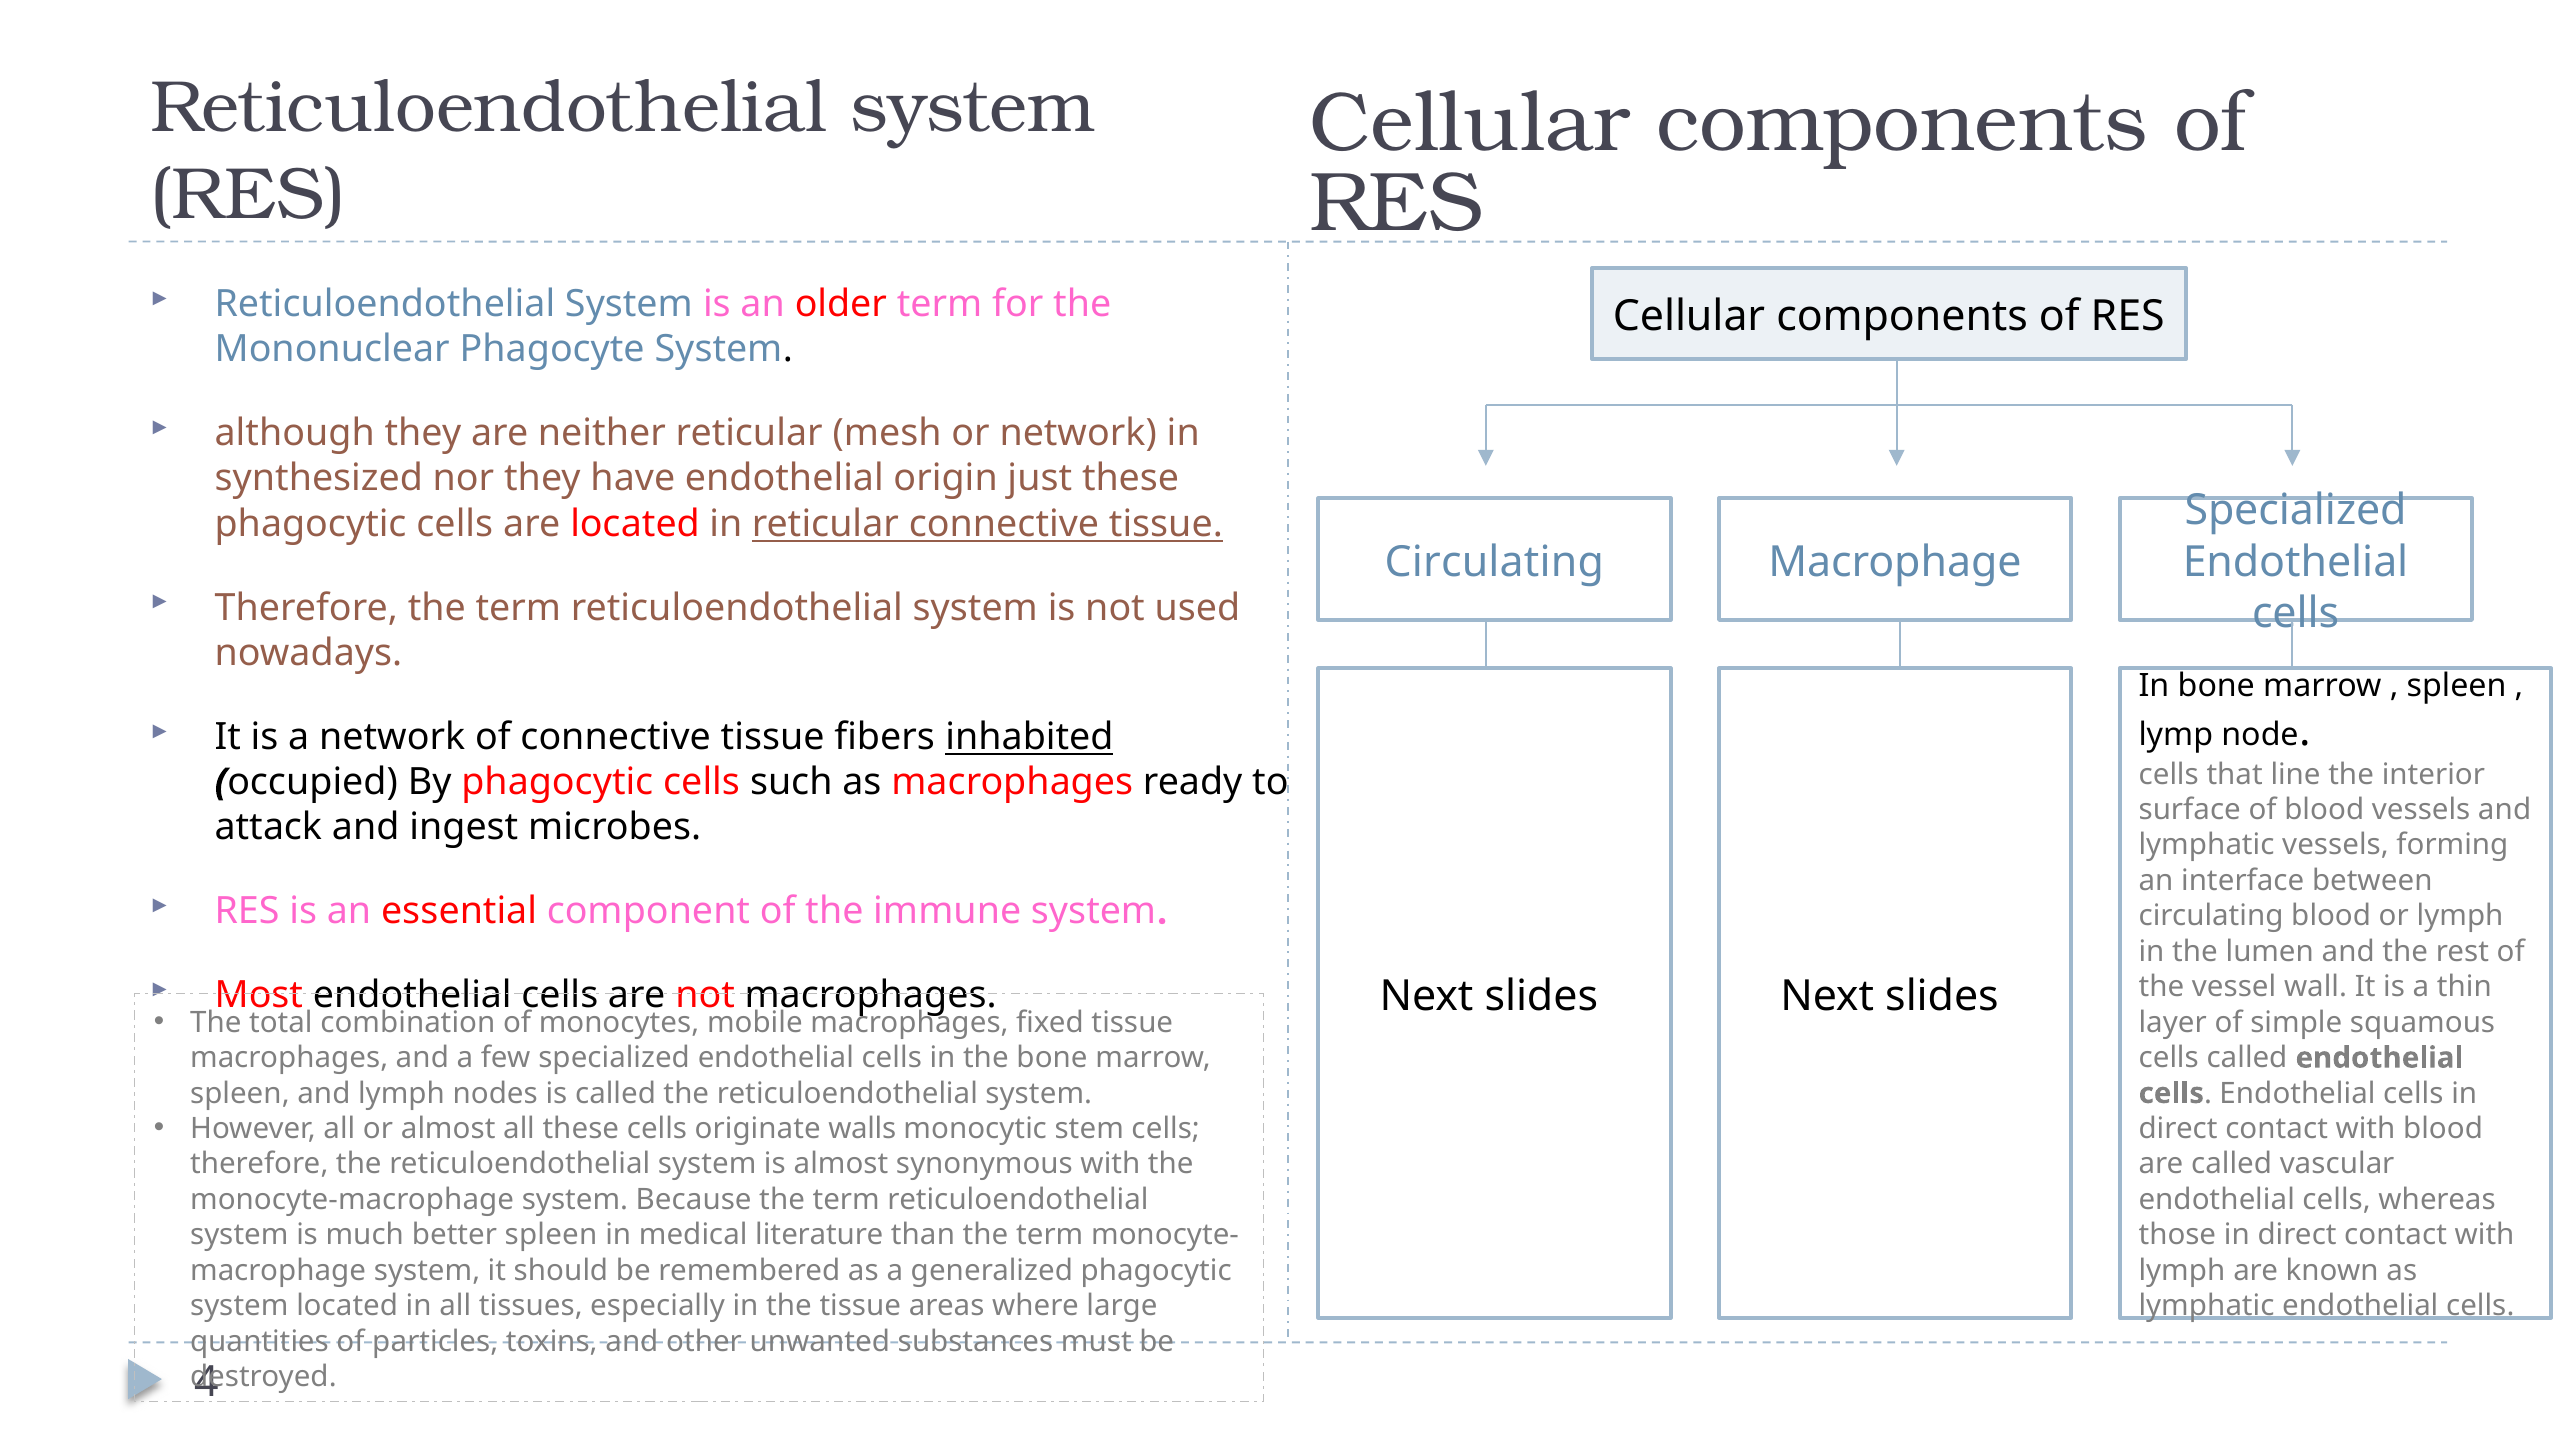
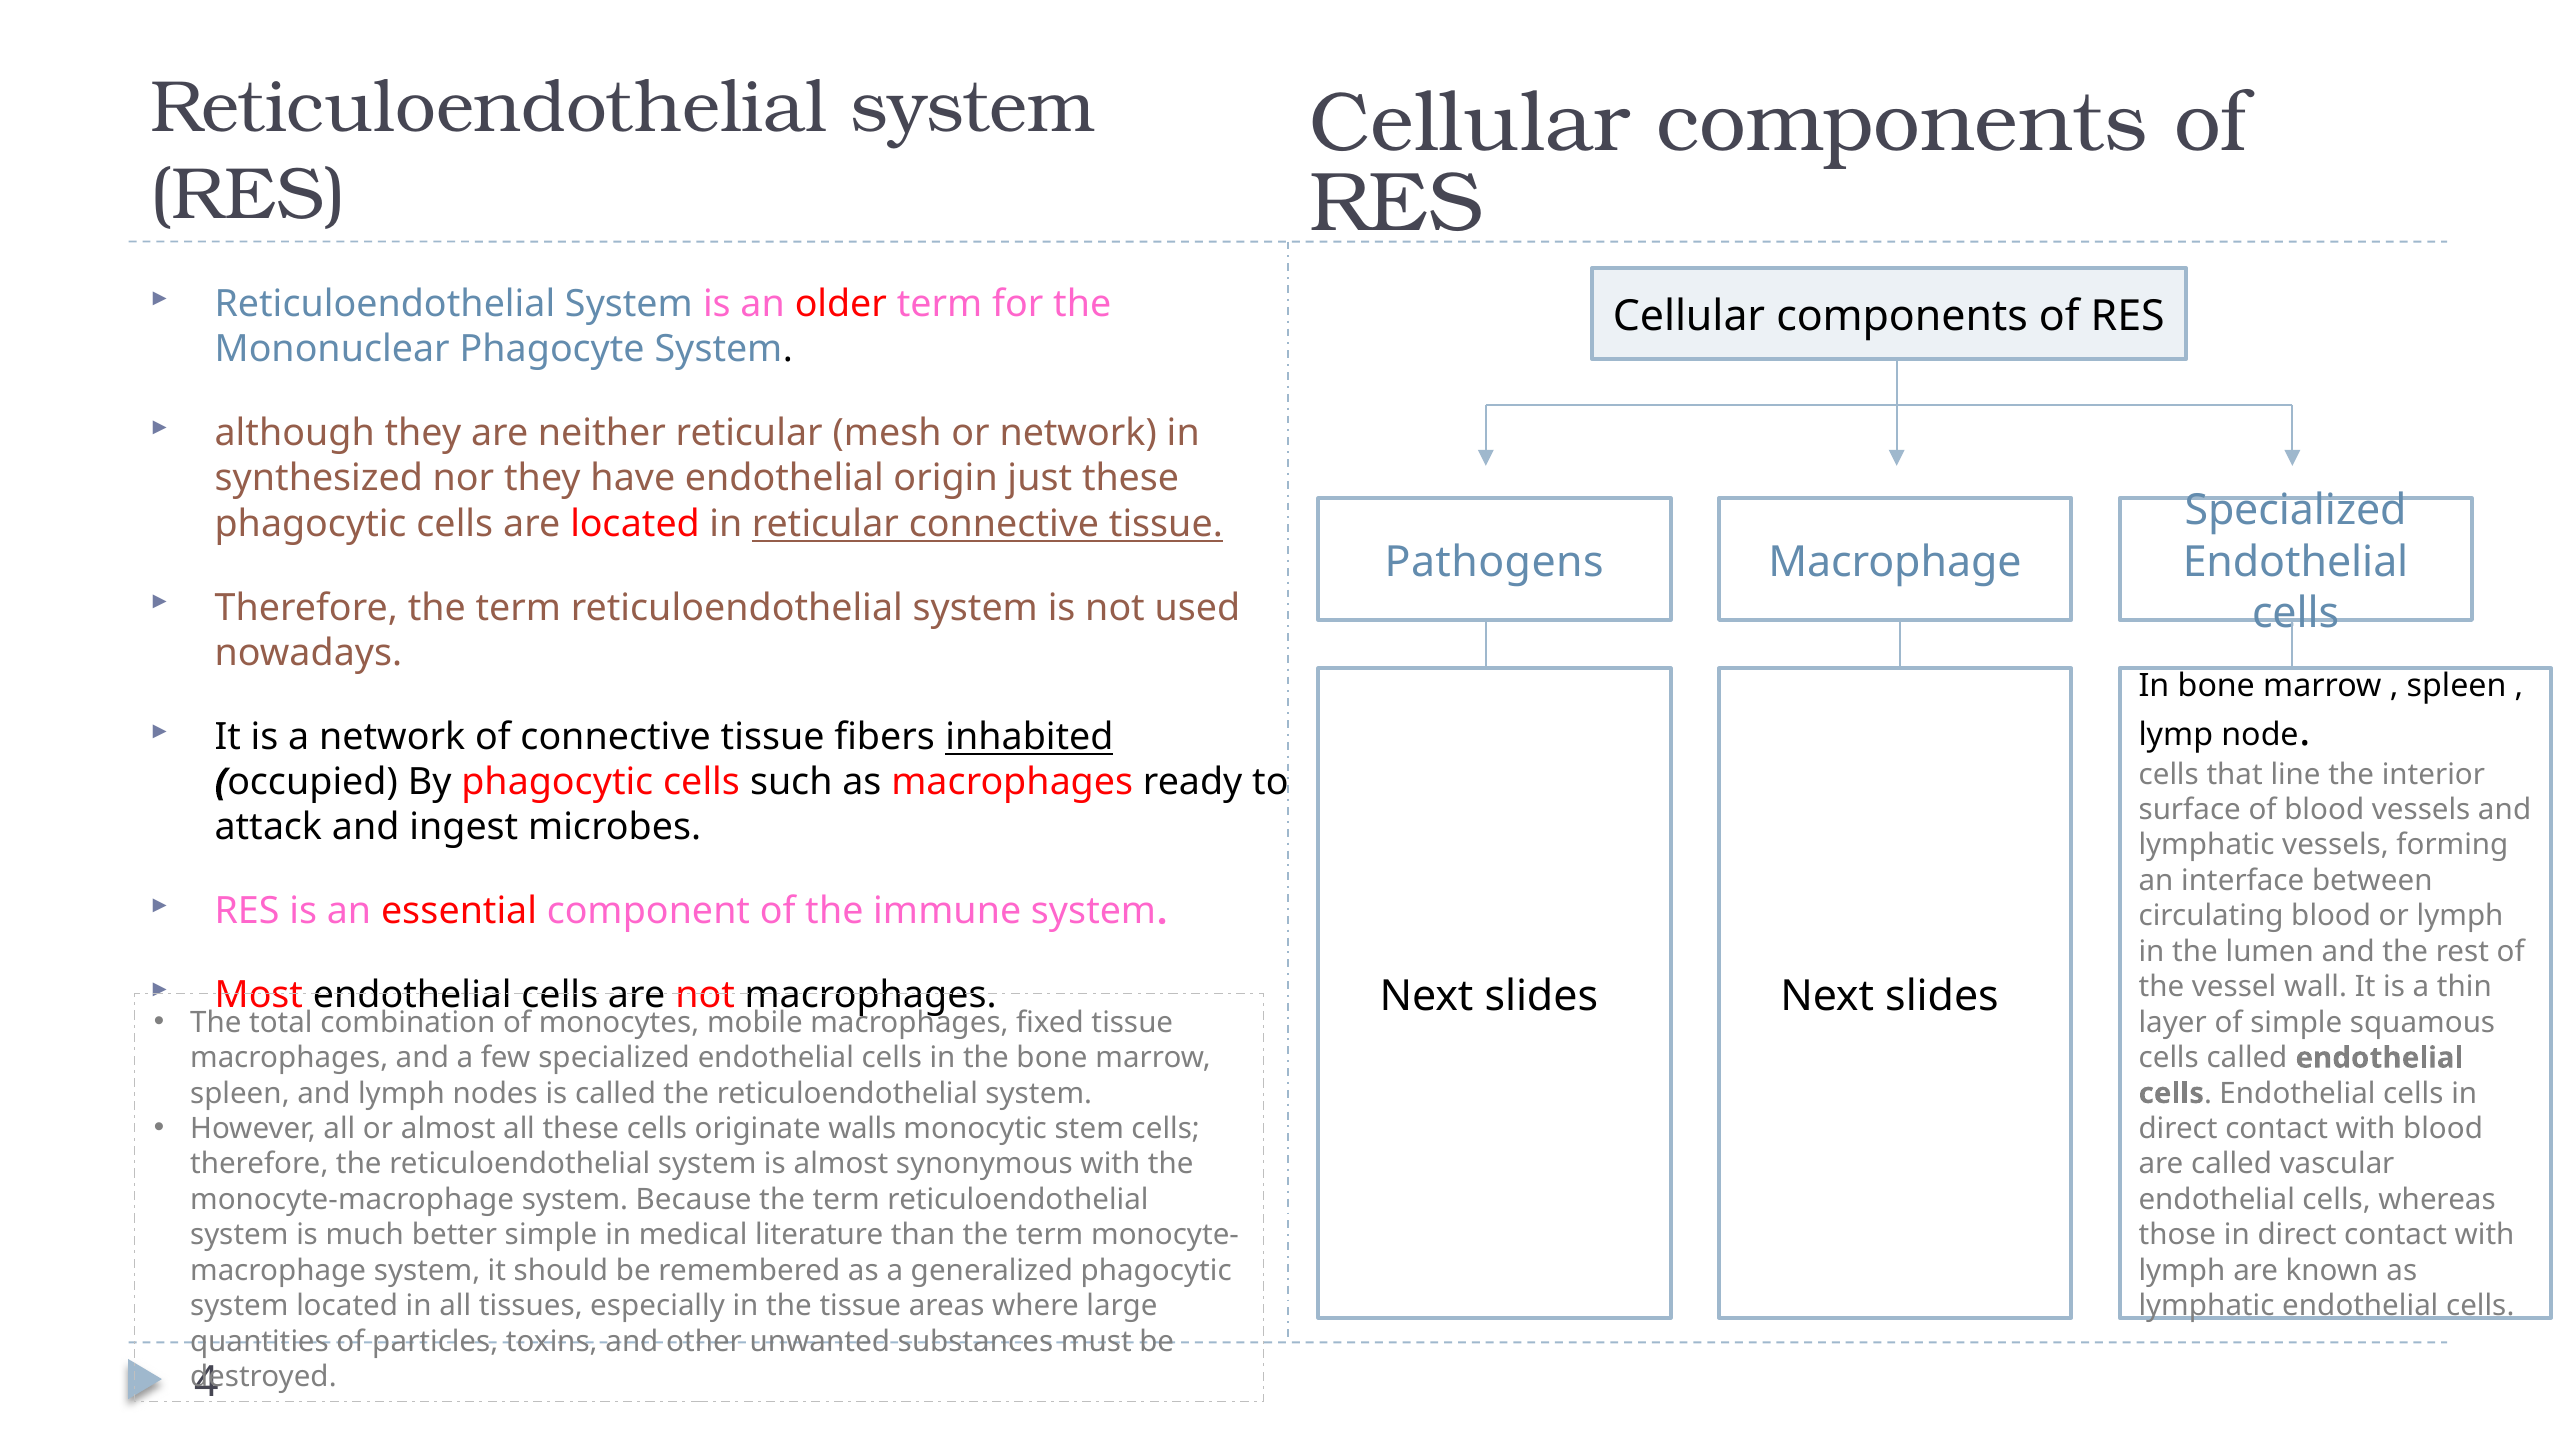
Circulating: Circulating -> Pathogens (1494, 562)
better spleen: spleen -> simple (551, 1235)
